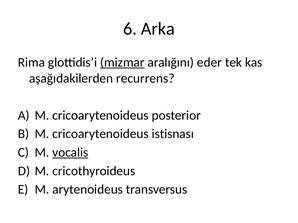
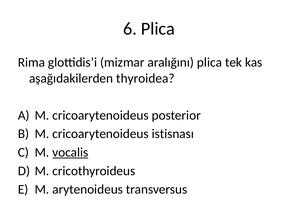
6 Arka: Arka -> Plica (158, 29)
mizmar underline: present -> none (122, 63)
aralığını eder: eder -> plica (210, 63)
recurrens: recurrens -> thyroidea (145, 78)
